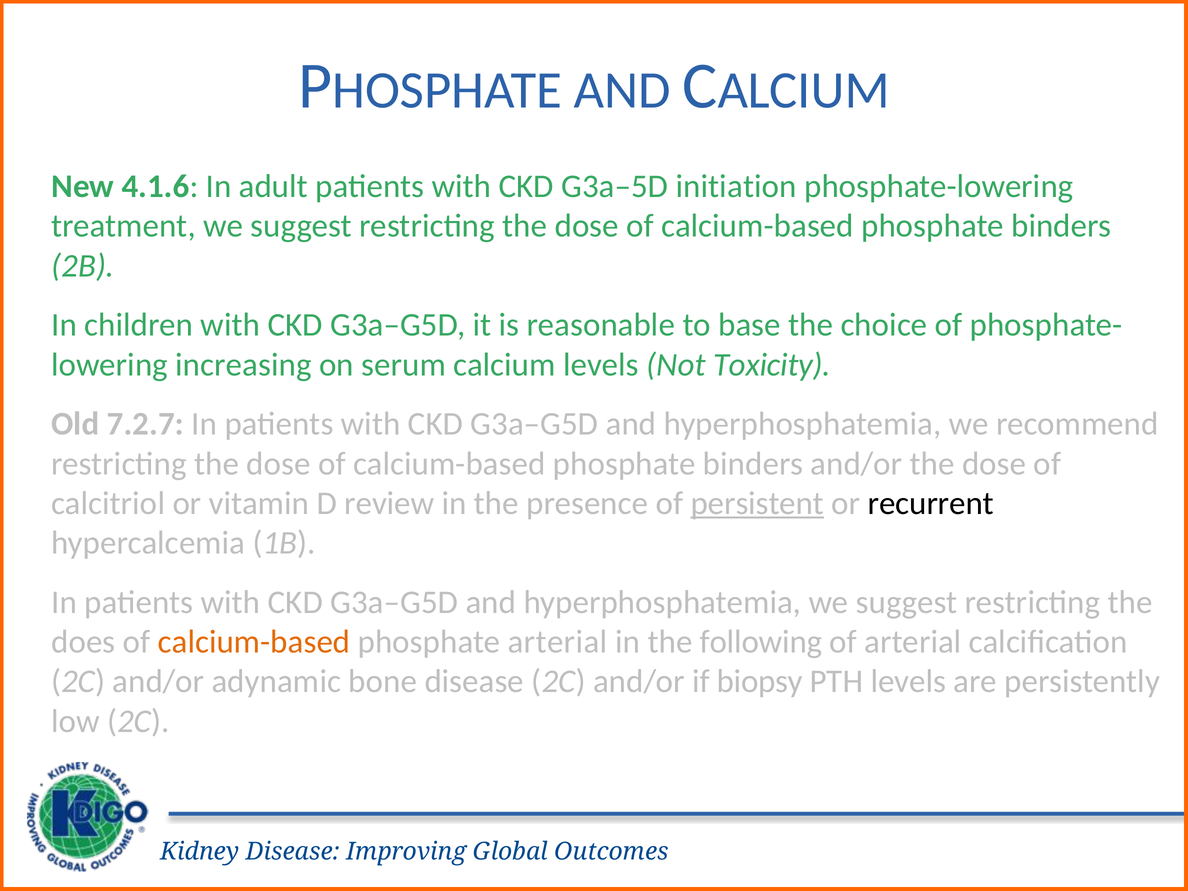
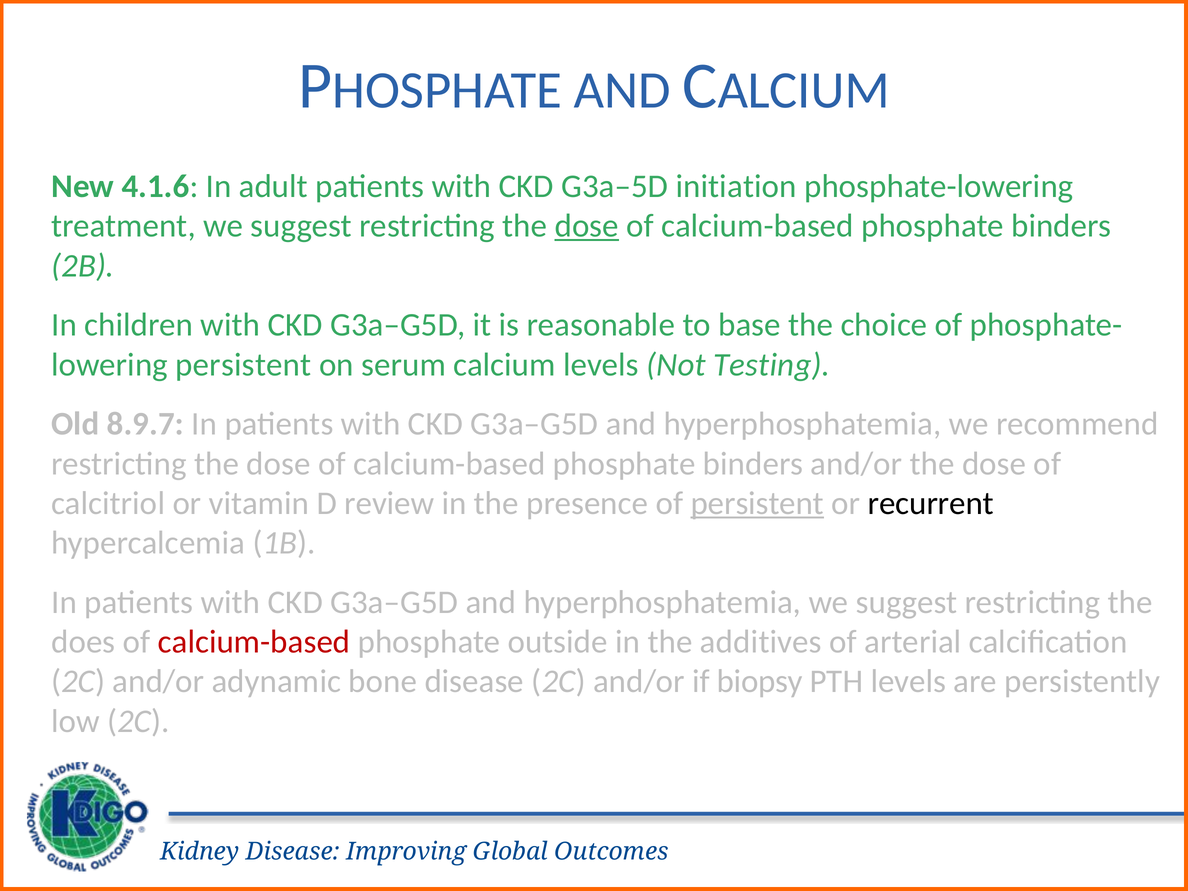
dose underline: none -> present (587, 226)
increasing: increasing -> persistent (243, 365)
Toxicity: Toxicity -> Testing (772, 365)
7.2.7: 7.2.7 -> 8.9.7 (145, 424)
calcium-based colour: orange -> red (254, 642)
phosphate arterial: arterial -> outside (558, 642)
following: following -> additives (761, 642)
